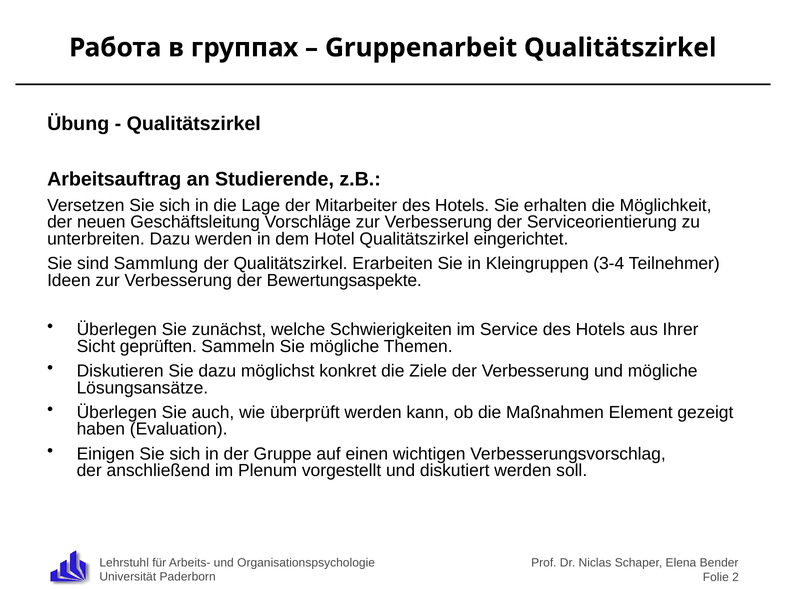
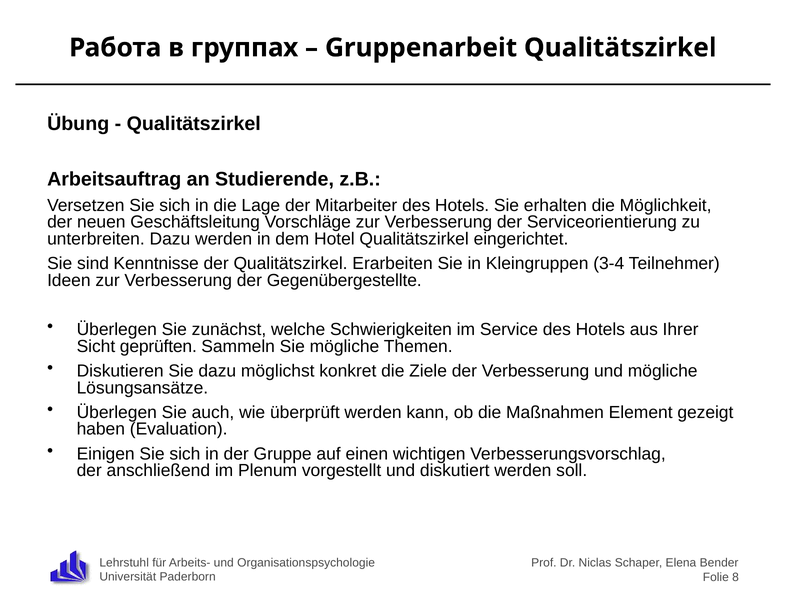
Sammlung: Sammlung -> Kenntnisse (156, 263)
Bewertungsaspekte: Bewertungsaspekte -> Gegenübergestellte (344, 280)
2: 2 -> 8 (735, 577)
